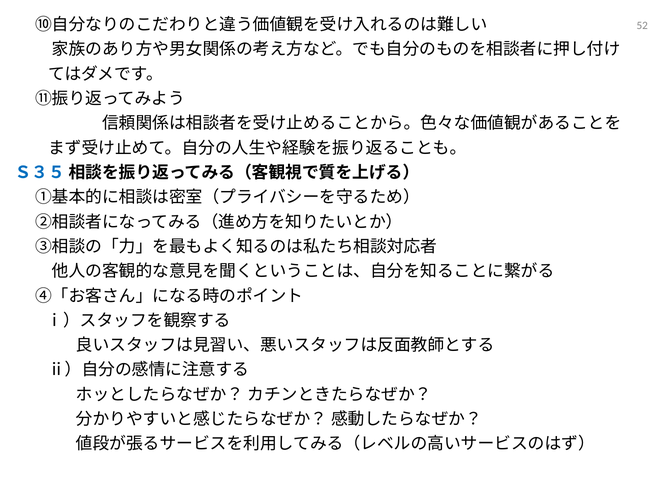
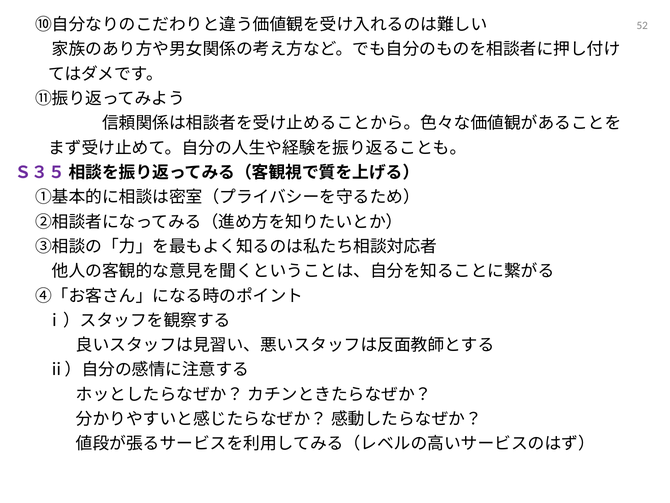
Ｓ３５ colour: blue -> purple (40, 172)
